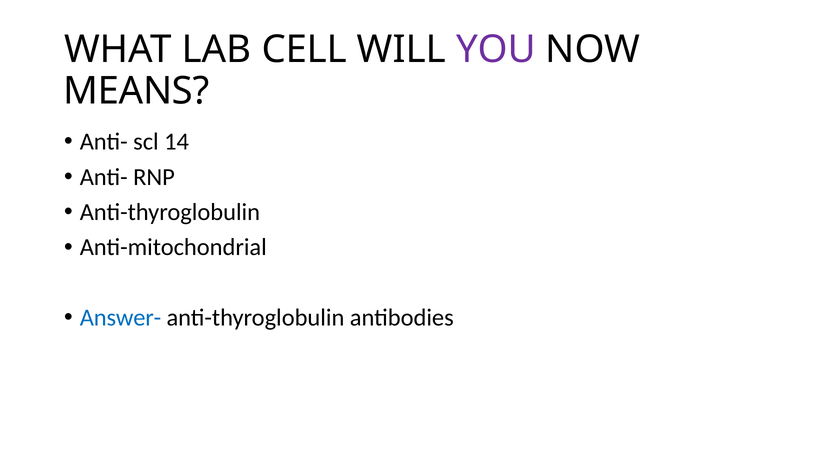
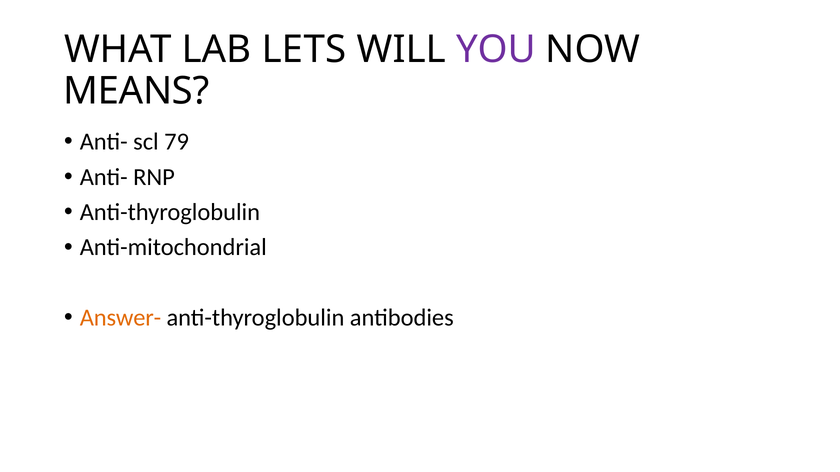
CELL: CELL -> LETS (304, 50)
14: 14 -> 79 (177, 142)
Answer- colour: blue -> orange (120, 318)
